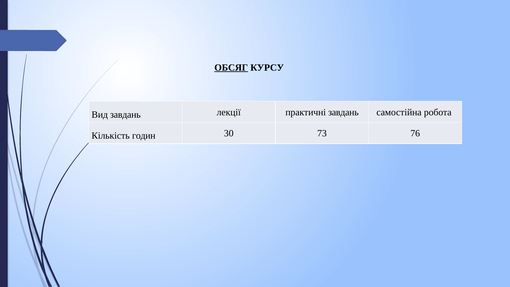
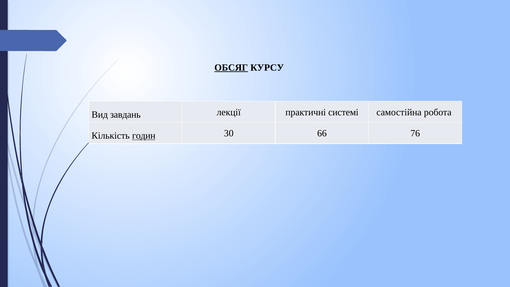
практичні завдань: завдань -> системі (343, 112)
годин underline: none -> present (144, 136)
73: 73 -> 66 (322, 133)
